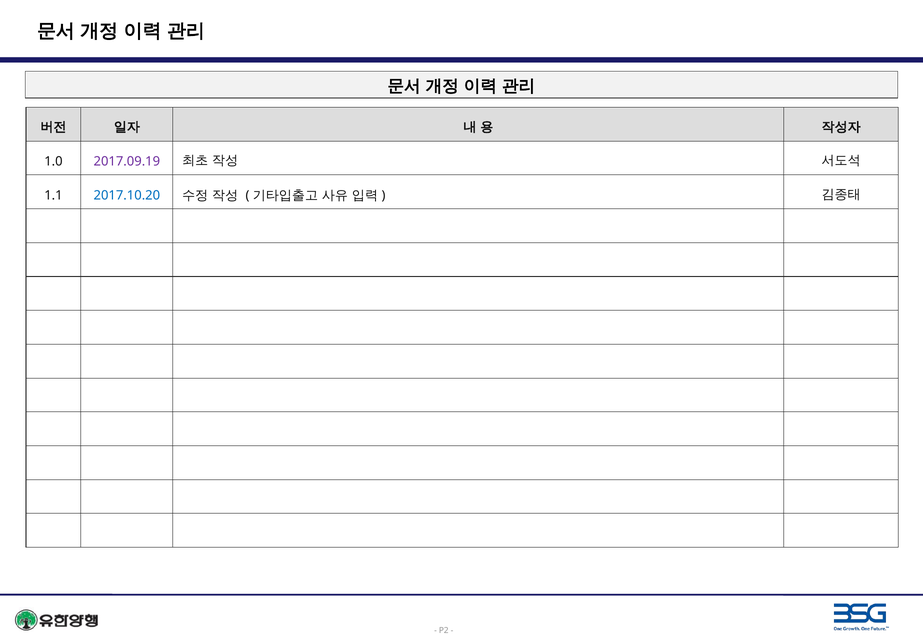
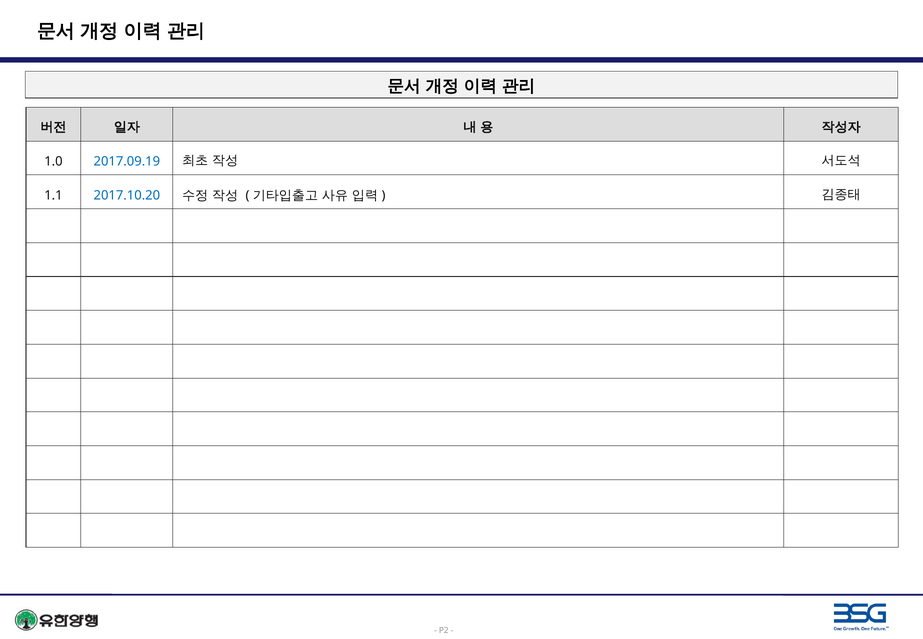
2017.09.19 colour: purple -> blue (127, 161)
